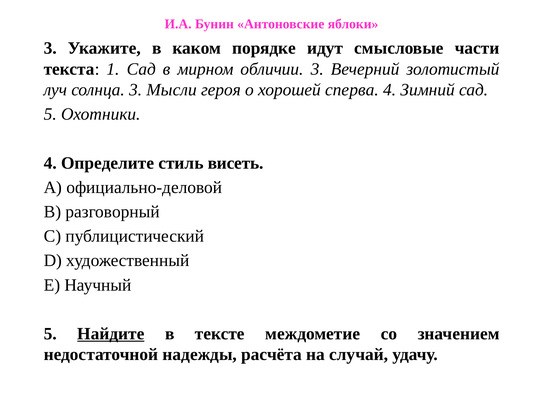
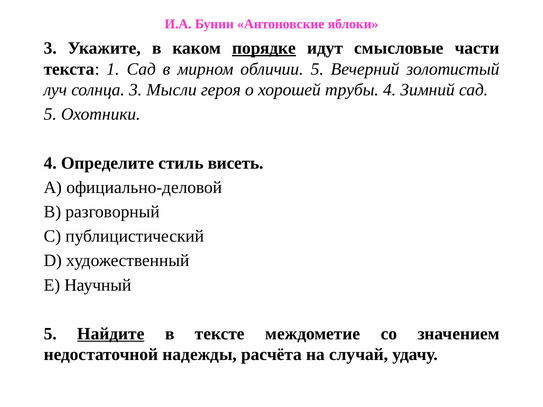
порядке underline: none -> present (264, 48)
обличии 3: 3 -> 5 (317, 69)
сперва: сперва -> трубы (352, 90)
